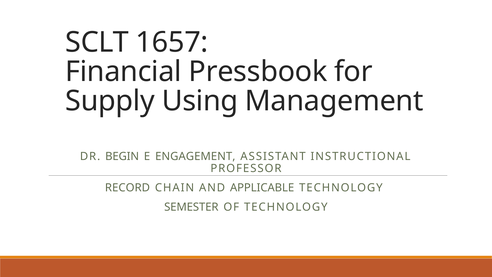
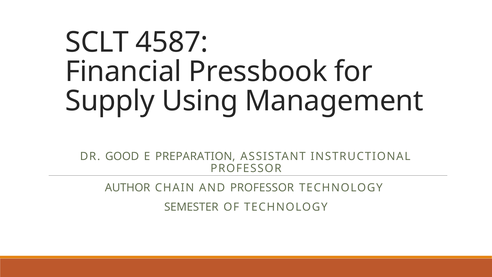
1657: 1657 -> 4587 (172, 42)
BEGIN: BEGIN -> GOOD (122, 156)
ENGAGEMENT: ENGAGEMENT -> PREPARATION (195, 156)
RECORD: RECORD -> AUTHOR (128, 188)
AND APPLICABLE: APPLICABLE -> PROFESSOR (262, 188)
